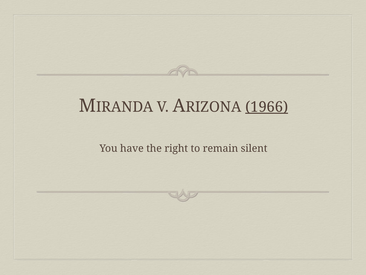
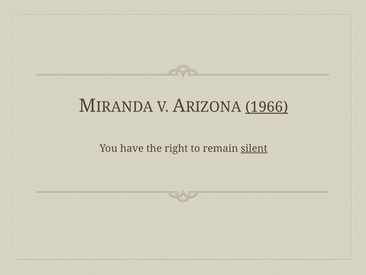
silent underline: none -> present (254, 148)
